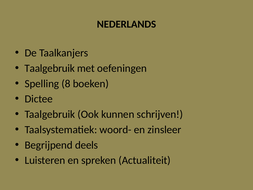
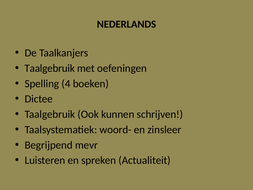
8: 8 -> 4 (66, 83)
deels: deels -> mevr (86, 145)
